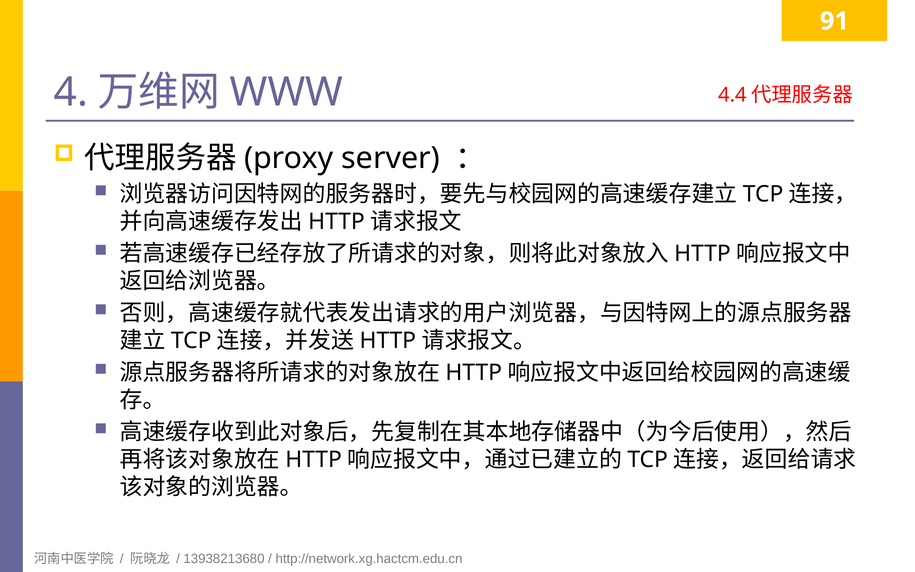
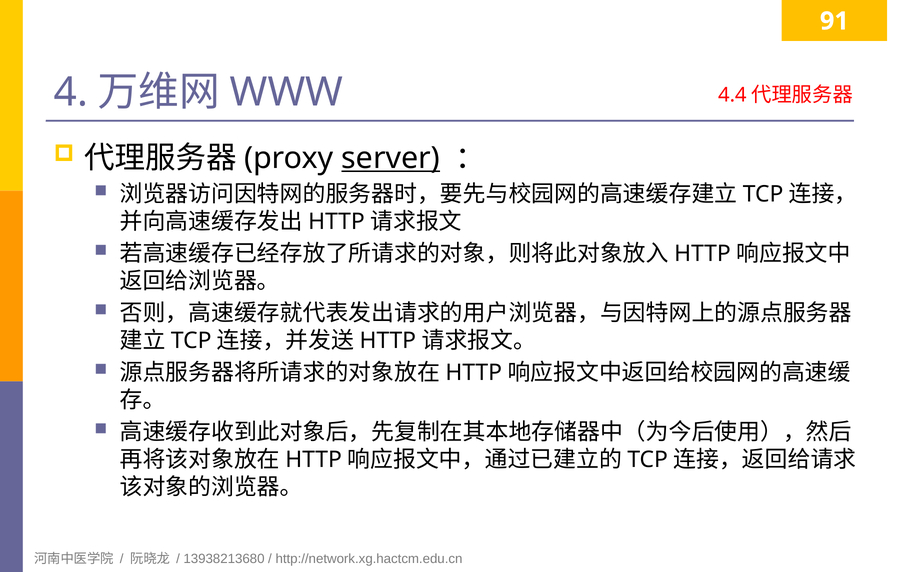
server underline: none -> present (391, 158)
